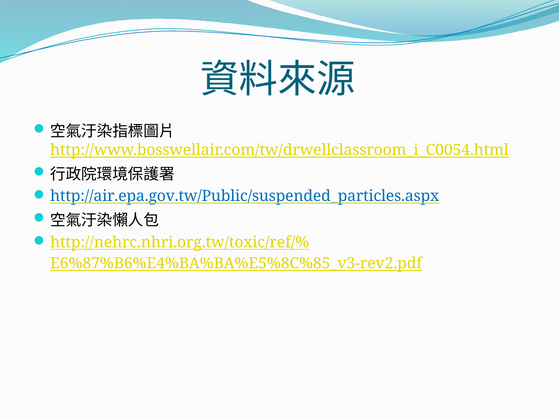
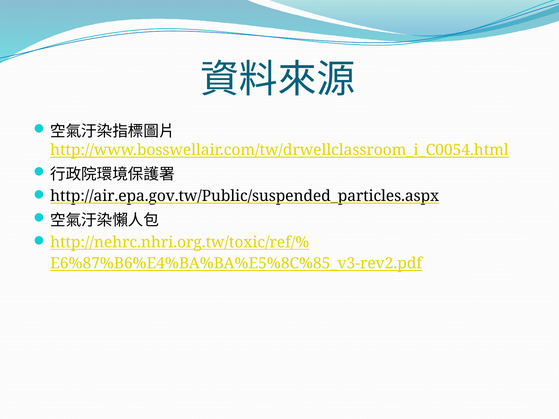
http://air.epa.gov.tw/Public/suspended_particles.aspx colour: blue -> black (245, 196)
